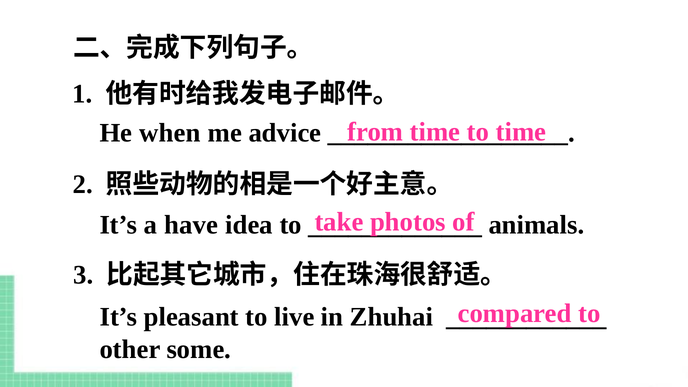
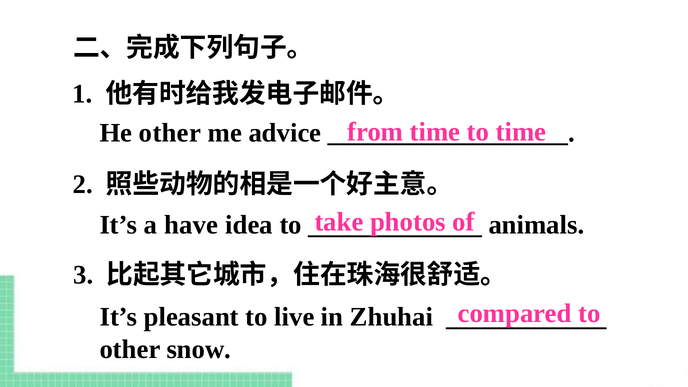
He when: when -> other (170, 133)
some: some -> snow (199, 349)
